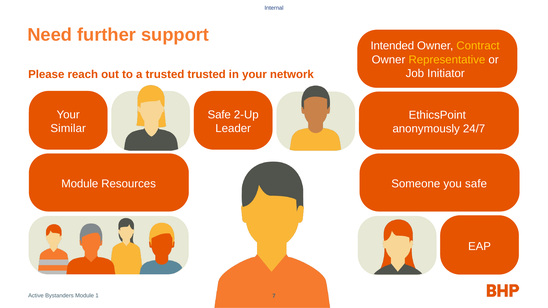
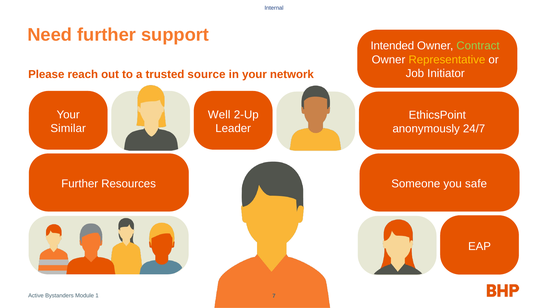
Contract colour: yellow -> light green (478, 46)
trusted trusted: trusted -> source (206, 74)
Safe: Safe -> Well (219, 115)
Module: Module -> Further (80, 184)
